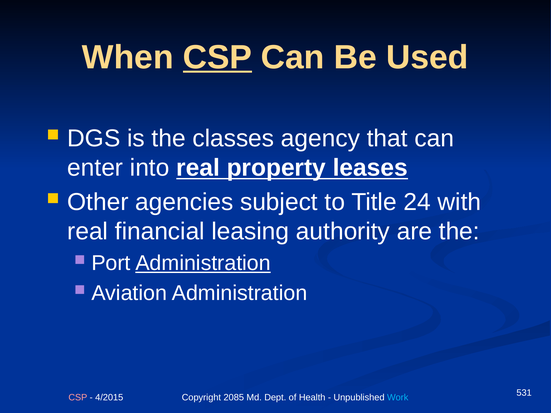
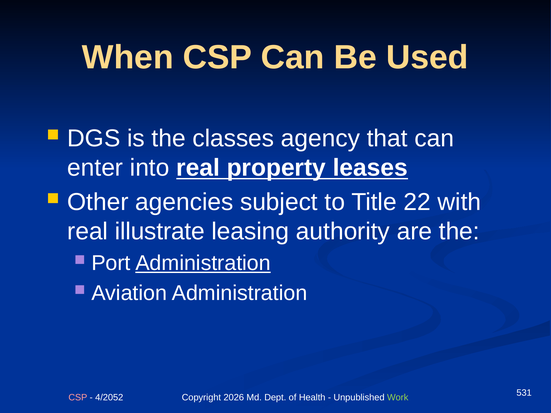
CSP underline: present -> none (217, 57)
24: 24 -> 22 (417, 202)
financial: financial -> illustrate (160, 232)
4/2015: 4/2015 -> 4/2052 (109, 398)
2085: 2085 -> 2026 (234, 398)
Work colour: light blue -> light green (398, 398)
